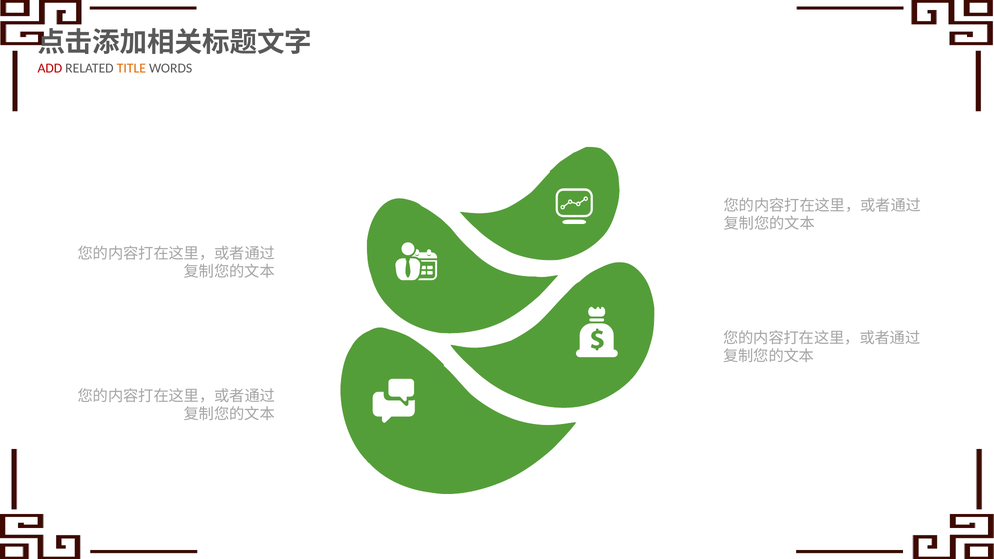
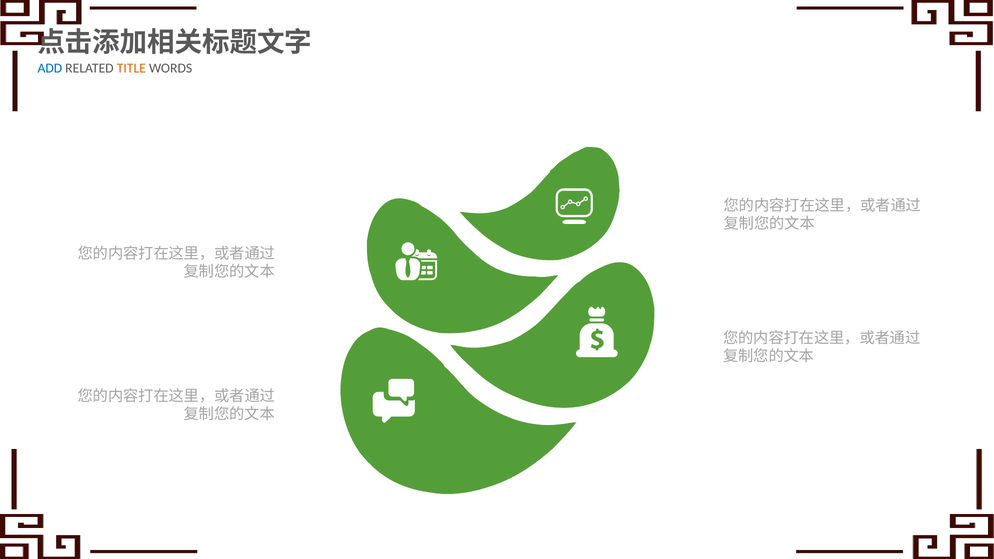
ADD colour: red -> blue (50, 68)
